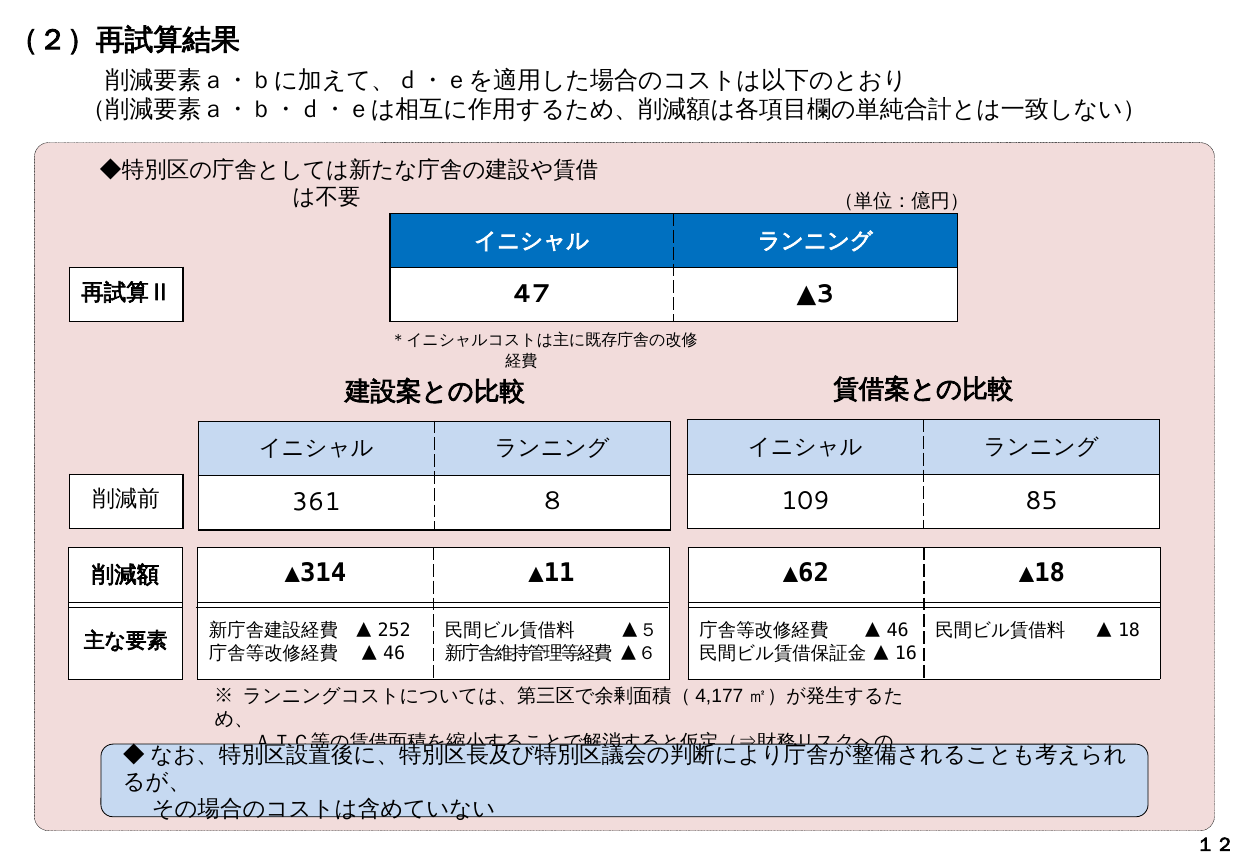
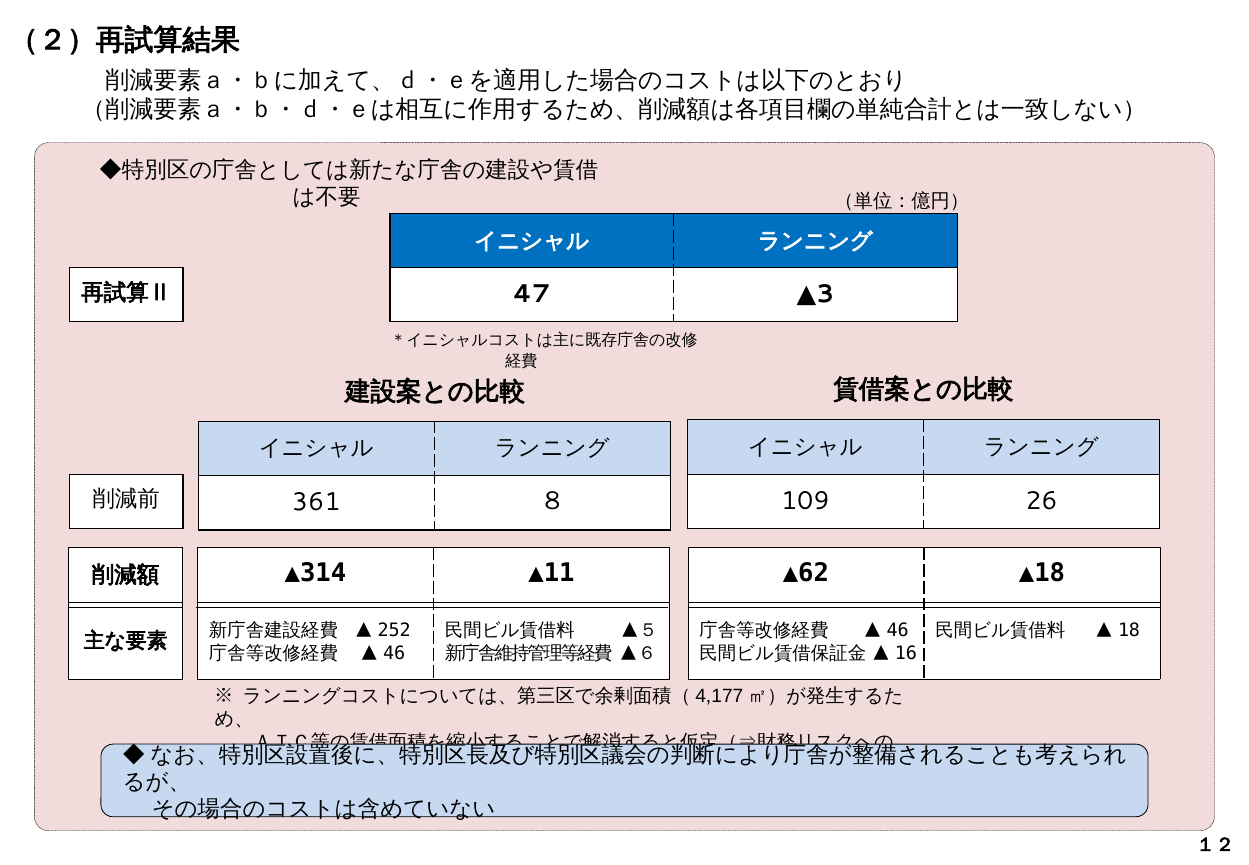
85: 85 -> 26 (1041, 500)
